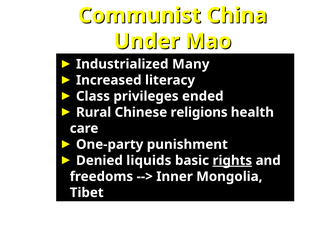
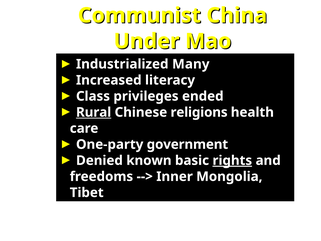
Rural underline: none -> present (94, 112)
punishment: punishment -> government (187, 144)
liquids: liquids -> known (149, 160)
